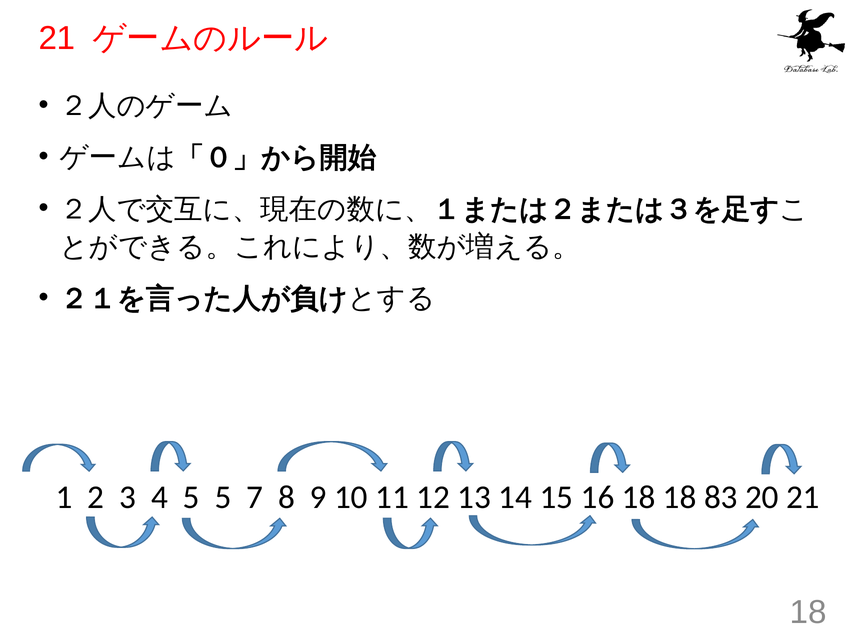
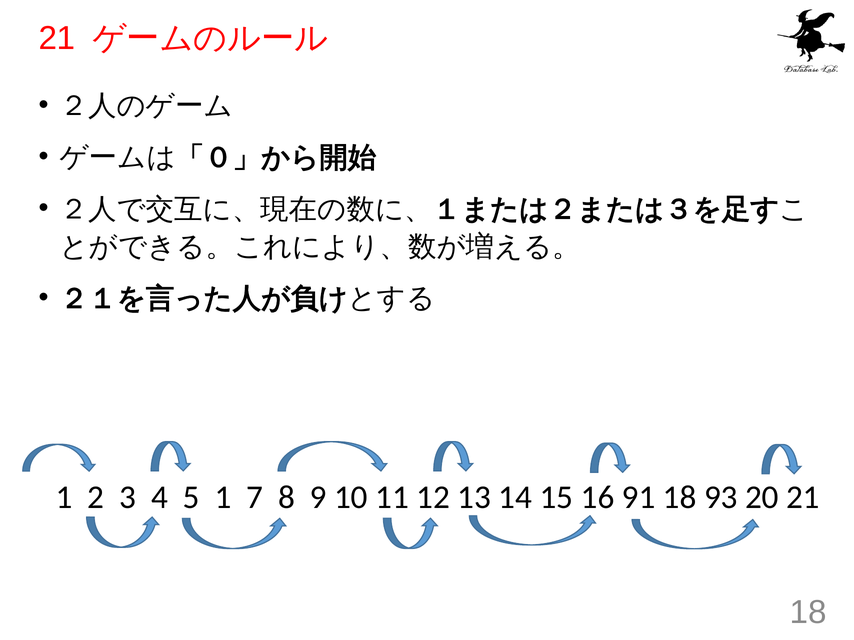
5 5: 5 -> 1 (223, 498)
16 18: 18 -> 91 (639, 498)
83: 83 -> 93 (721, 498)
